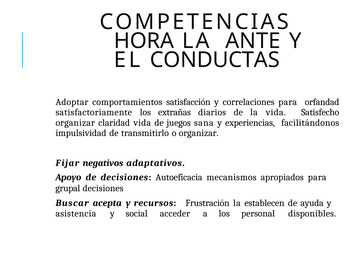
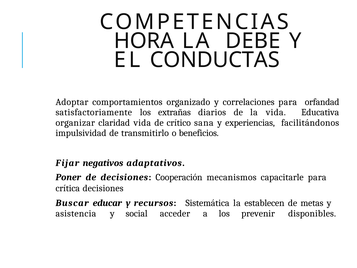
ANTE: ANTE -> DEBE (253, 41)
satisfacción: satisfacción -> organizado (188, 102)
Satisfecho: Satisfecho -> Educativa (320, 112)
juegos: juegos -> crítico (179, 123)
o organizar: organizar -> beneficios (199, 133)
Apoyo: Apoyo -> Poner (68, 177)
Autoeficacia: Autoeficacia -> Cooperación (179, 177)
apropiados: apropiados -> capacitarle (282, 177)
grupal: grupal -> crítica (68, 188)
acepta: acepta -> educar (107, 203)
Frustración: Frustración -> Sistemática (207, 203)
ayuda: ayuda -> metas (312, 203)
personal: personal -> prevenir (258, 213)
